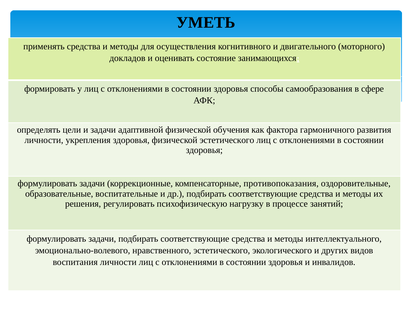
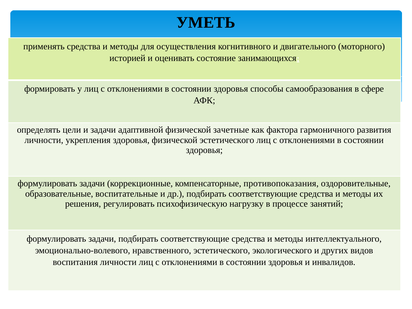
докладов: докладов -> историей (127, 58)
обучения: обучения -> зачетные (231, 130)
